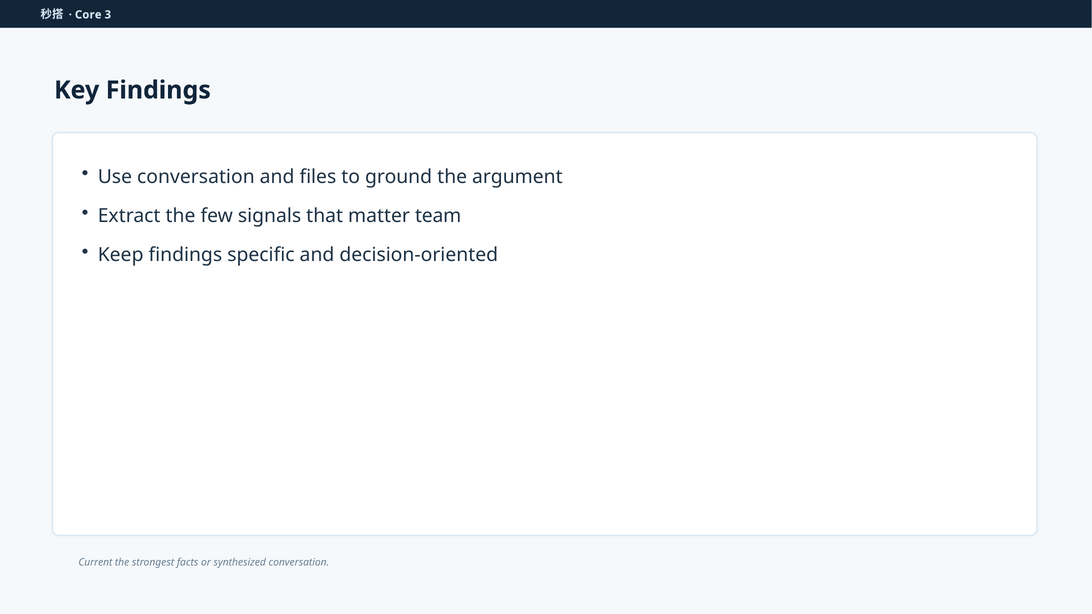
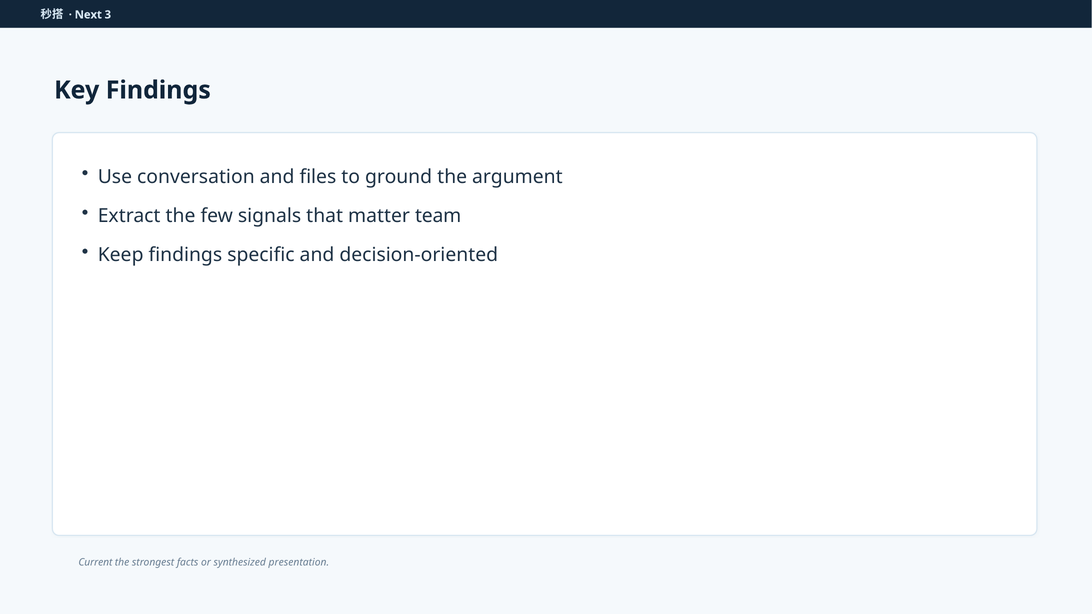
Core: Core -> Next (88, 15)
synthesized conversation: conversation -> presentation (299, 563)
